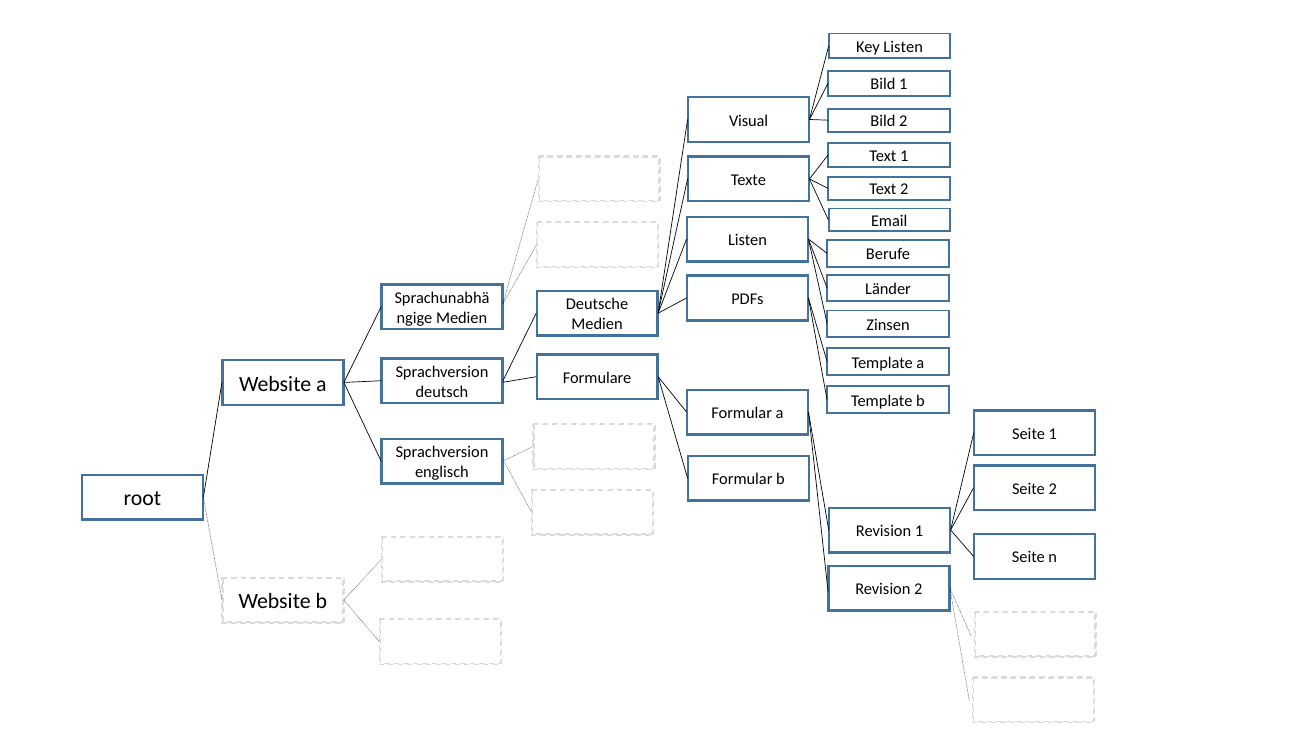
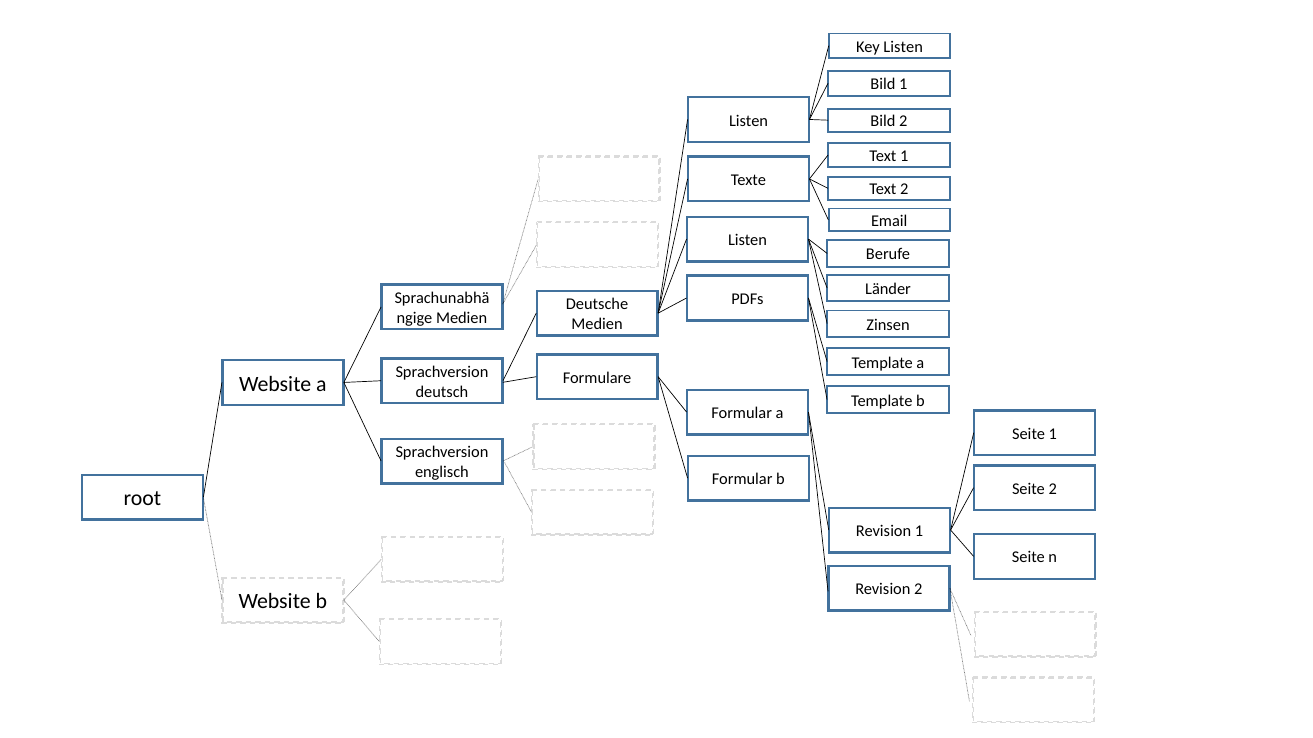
Visual: Visual -> Listen (749, 121)
